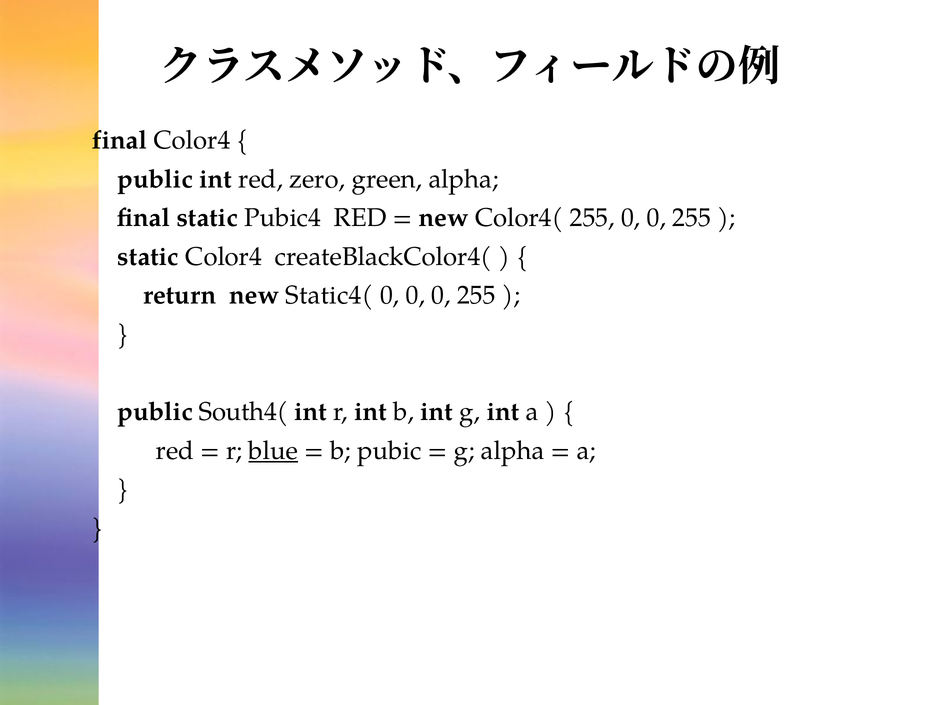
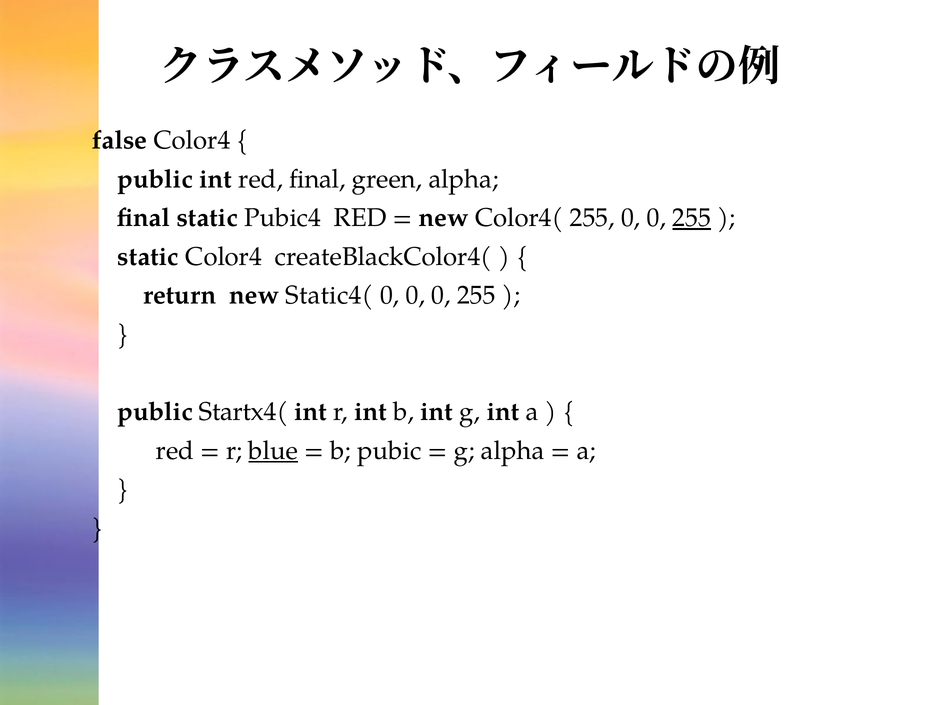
final: final -> false (120, 140)
red zero: zero -> final (317, 179)
255 underline: none -> present (692, 218)
South4(: South4( -> Startx4( (244, 412)
